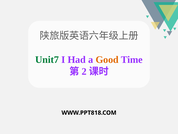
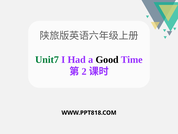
Good colour: orange -> black (107, 59)
